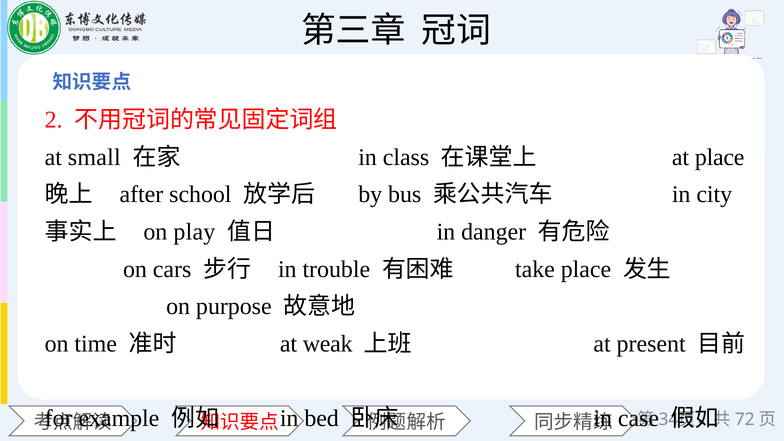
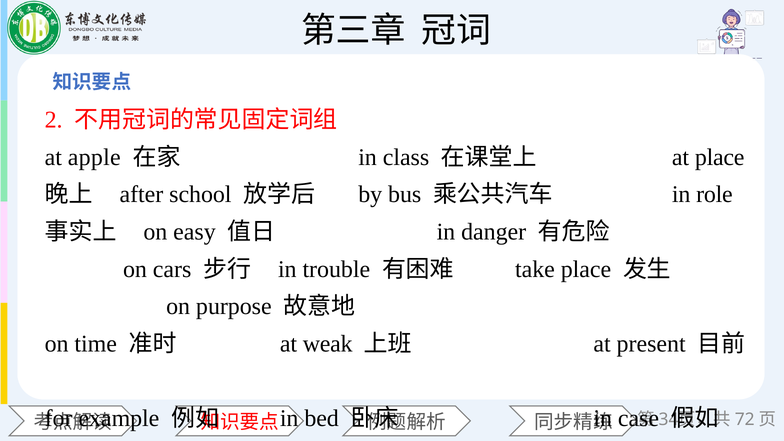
small: small -> apple (94, 157)
city: city -> role (714, 194)
play: play -> easy (194, 232)
